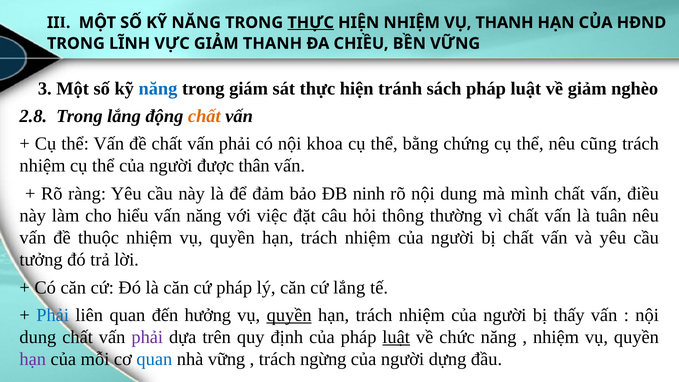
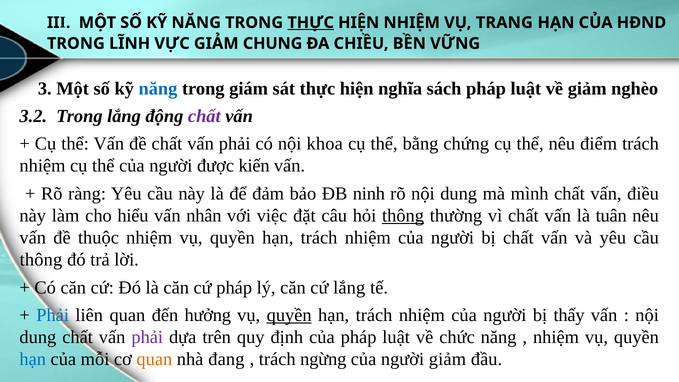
VỤ THANH: THANH -> TRANG (504, 23)
GIẢM THANH: THANH -> CHUNG (273, 43)
tránh: tránh -> nghĩa (400, 88)
2.8: 2.8 -> 3.2 (33, 116)
chất colour: orange -> purple (204, 116)
cũng: cũng -> điểm (599, 144)
thân: thân -> kiến (254, 166)
vấn năng: năng -> nhân (204, 216)
thông underline: none -> present (403, 216)
tưởng: tưởng -> thông (41, 260)
luật underline: present -> none (396, 337)
hạn colour: purple -> blue (33, 359)
quan colour: blue -> orange (154, 359)
nhà vững: vững -> đang (226, 359)
người dựng: dựng -> giảm (447, 359)
